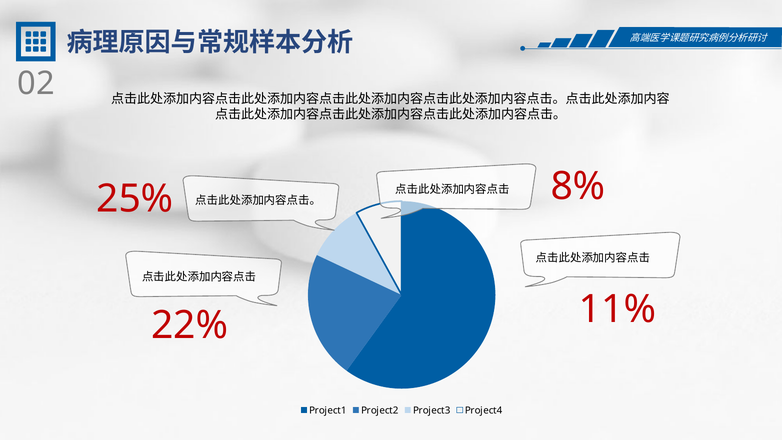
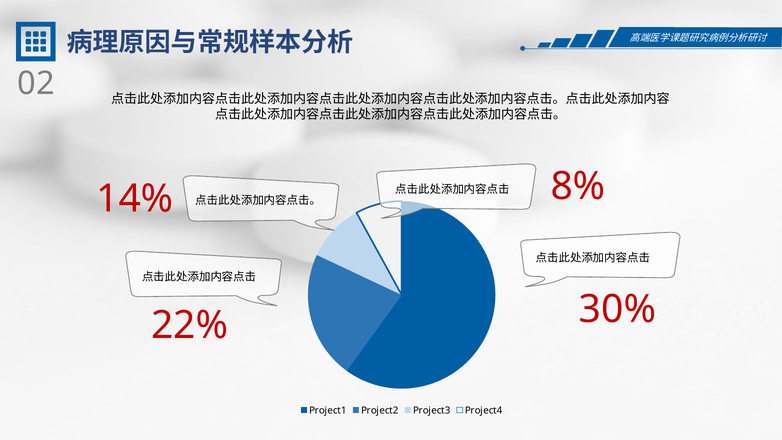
25%: 25% -> 14% (135, 199)
11%: 11% -> 30% (618, 309)
